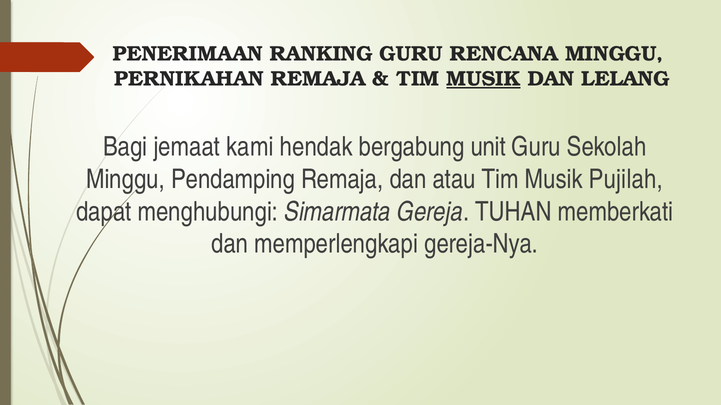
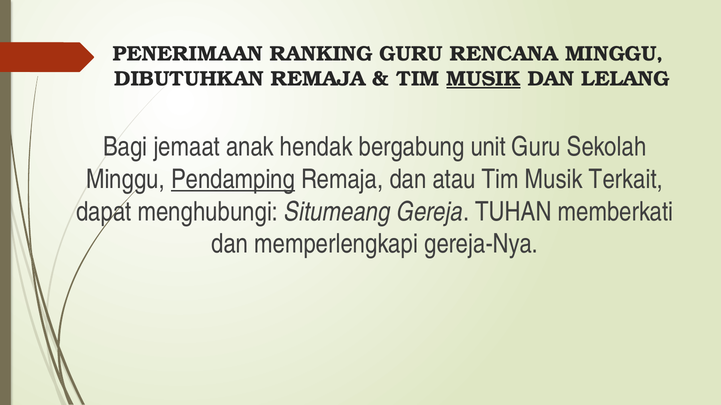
PERNIKAHAN: PERNIKAHAN -> DIBUTUHKAN (189, 79)
kami: kami -> anak (250, 147)
Pendamping underline: none -> present (233, 179)
Pujilah: Pujilah -> Terkait (626, 179)
Simarmata: Simarmata -> Situmeang (338, 212)
